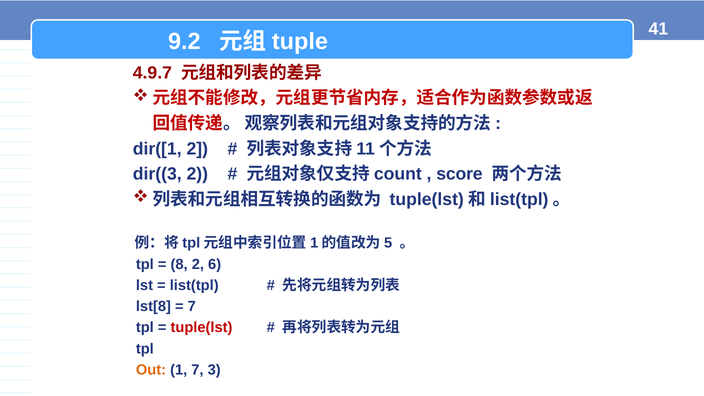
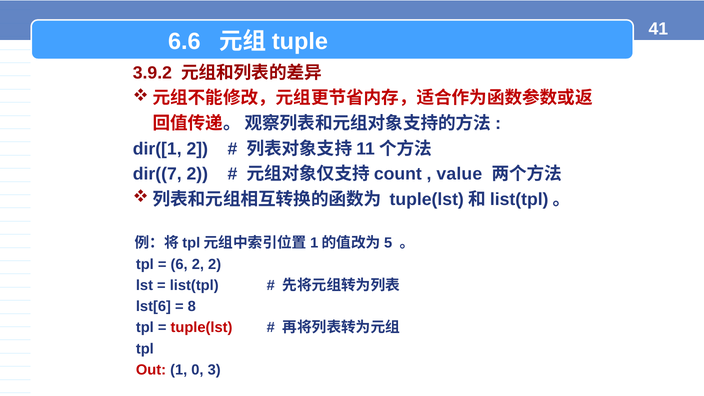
9.2: 9.2 -> 6.6 (184, 42)
4.9.7: 4.9.7 -> 3.9.2 (152, 73)
dir((3: dir((3 -> dir((7 (157, 174)
score: score -> value (459, 174)
8: 8 -> 6 (179, 264)
2 6: 6 -> 2 (215, 264)
lst[8: lst[8 -> lst[6 (153, 306)
7: 7 -> 8 (192, 306)
Out colour: orange -> red (151, 370)
1 7: 7 -> 0 (197, 370)
